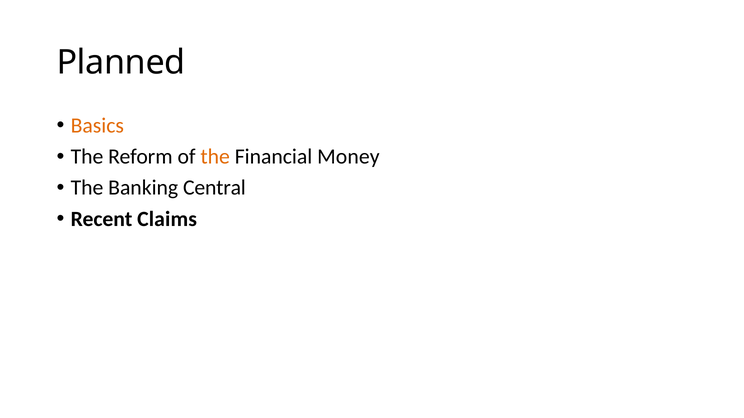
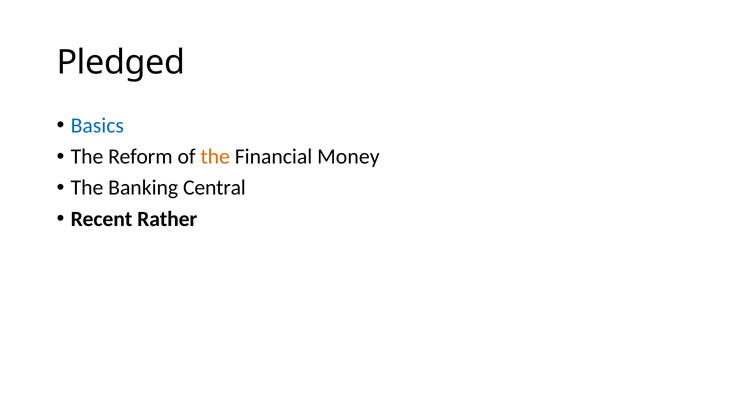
Planned: Planned -> Pledged (121, 62)
Basics colour: orange -> blue (97, 126)
Claims: Claims -> Rather (167, 219)
